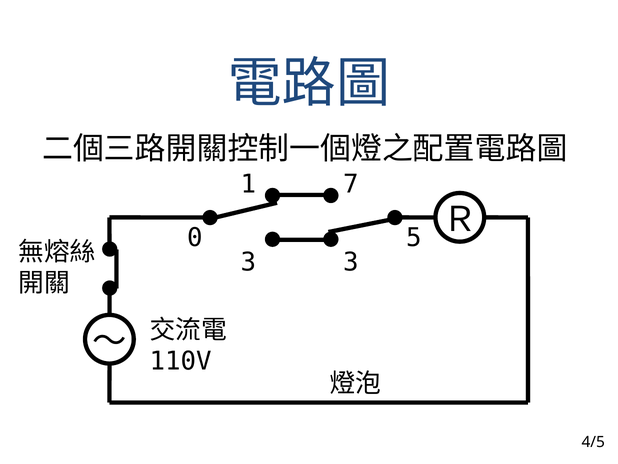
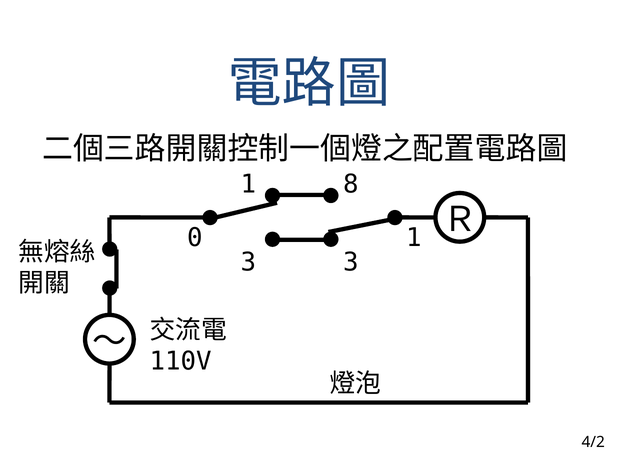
7: 7 -> 8 (351, 184)
0 5: 5 -> 1 (414, 237)
4/5: 4/5 -> 4/2 (593, 442)
